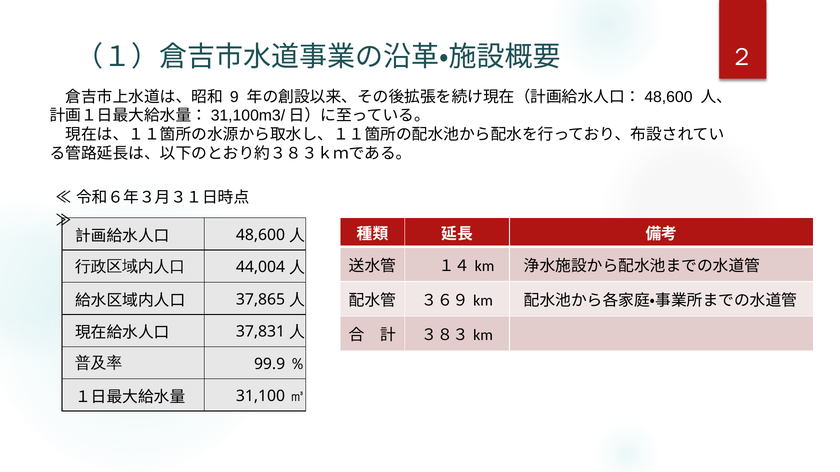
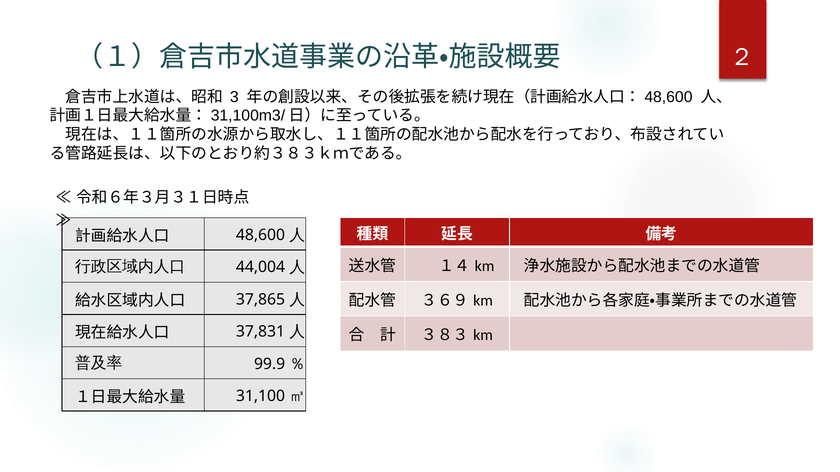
9: 9 -> 3 (234, 97)
